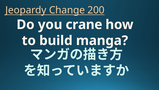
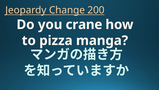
build: build -> pizza (56, 40)
